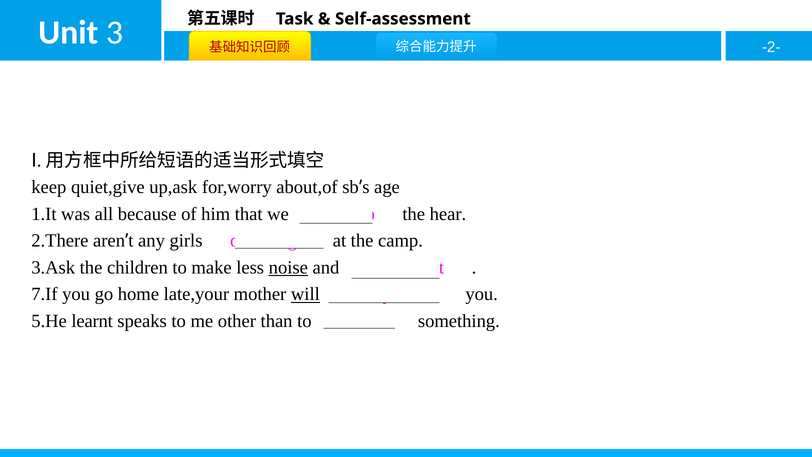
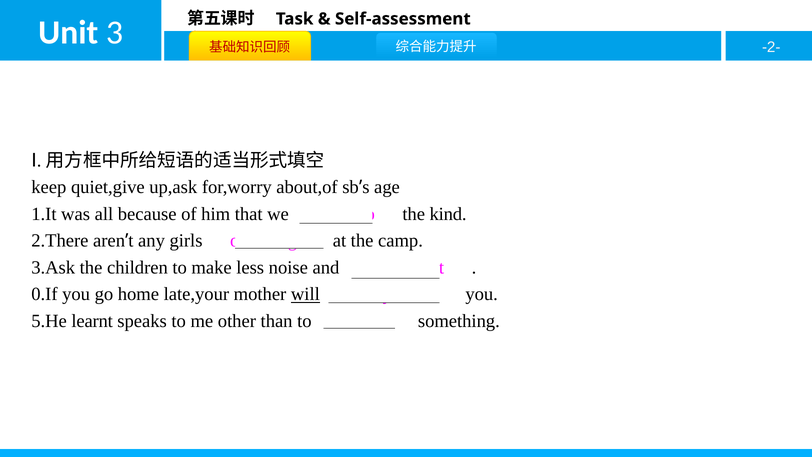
hear: hear -> kind (448, 214)
noise underline: present -> none (288, 267)
7.If: 7.If -> 0.If (44, 294)
